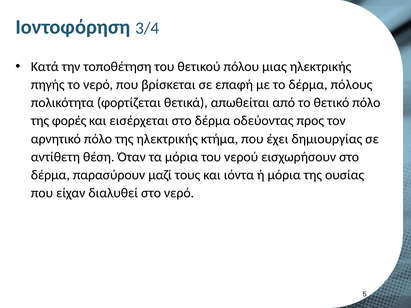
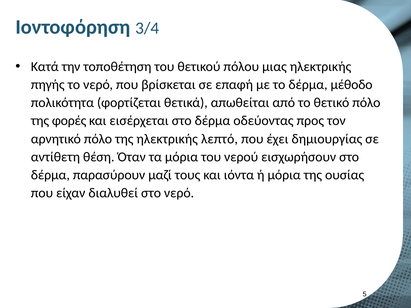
πόλους: πόλους -> μέθοδο (352, 85)
κτήμα: κτήμα -> λεπτό (219, 139)
